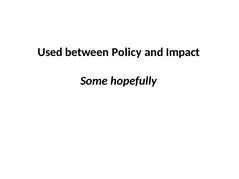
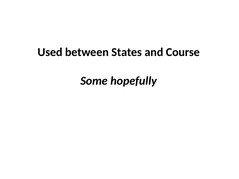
Policy: Policy -> States (127, 52)
Impact: Impact -> Course (183, 52)
